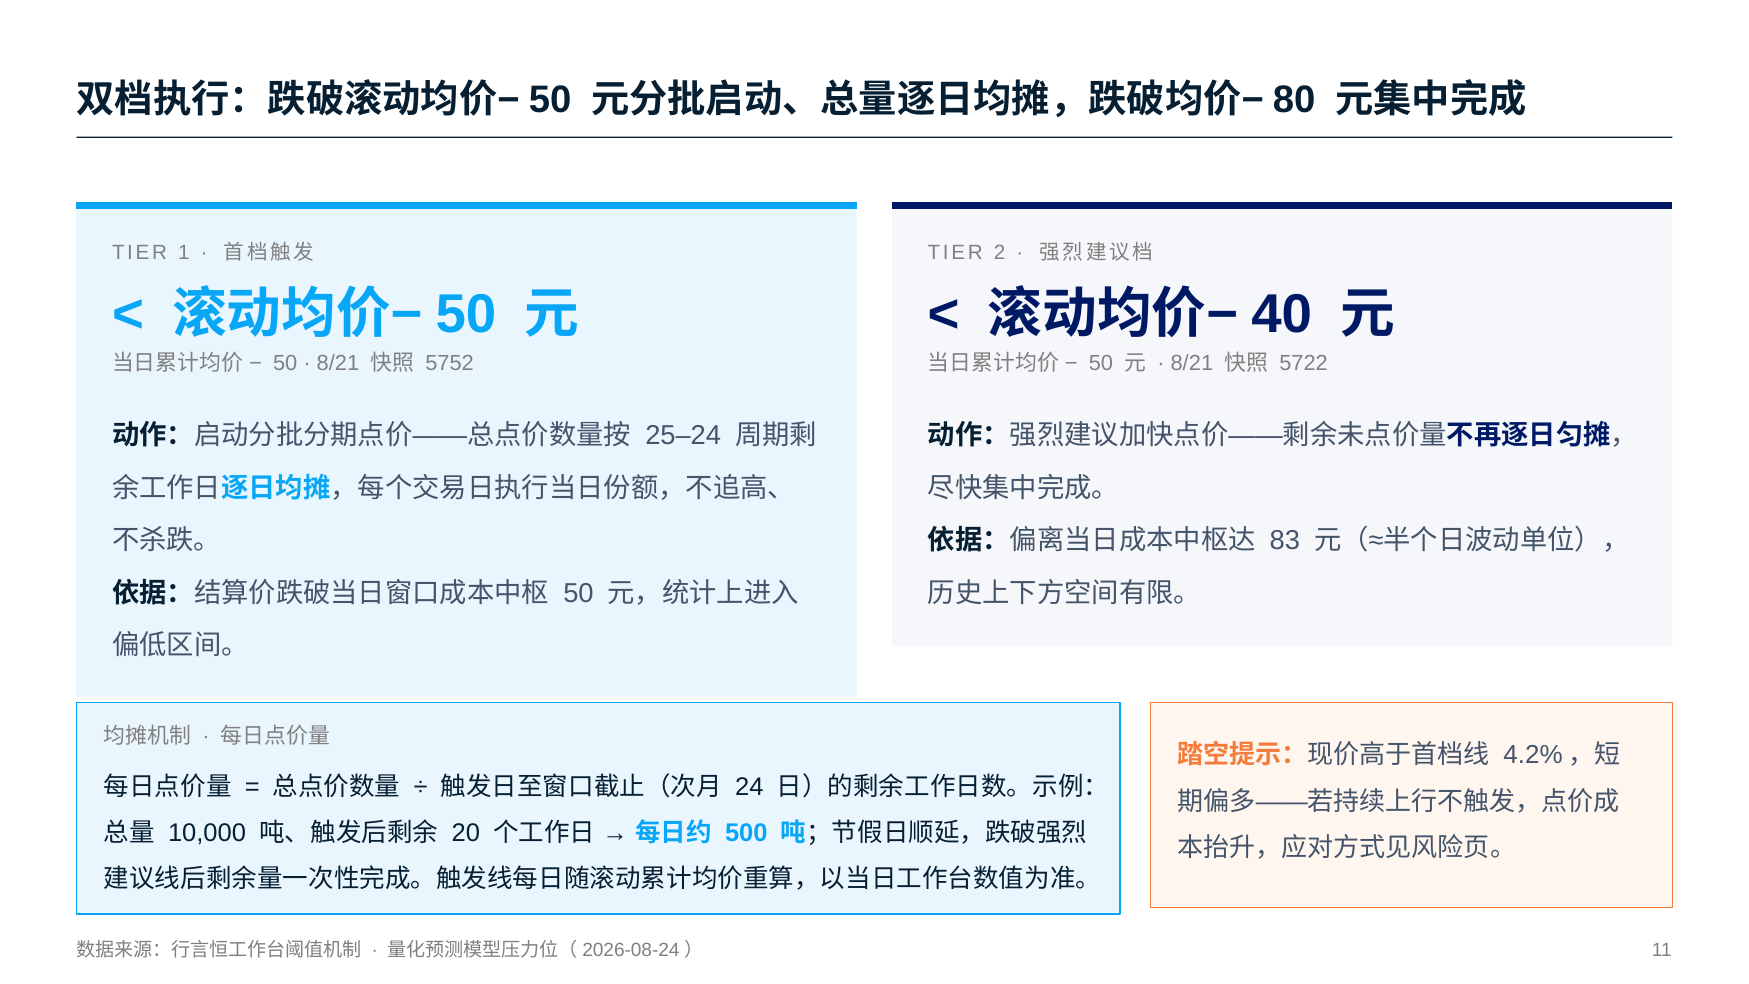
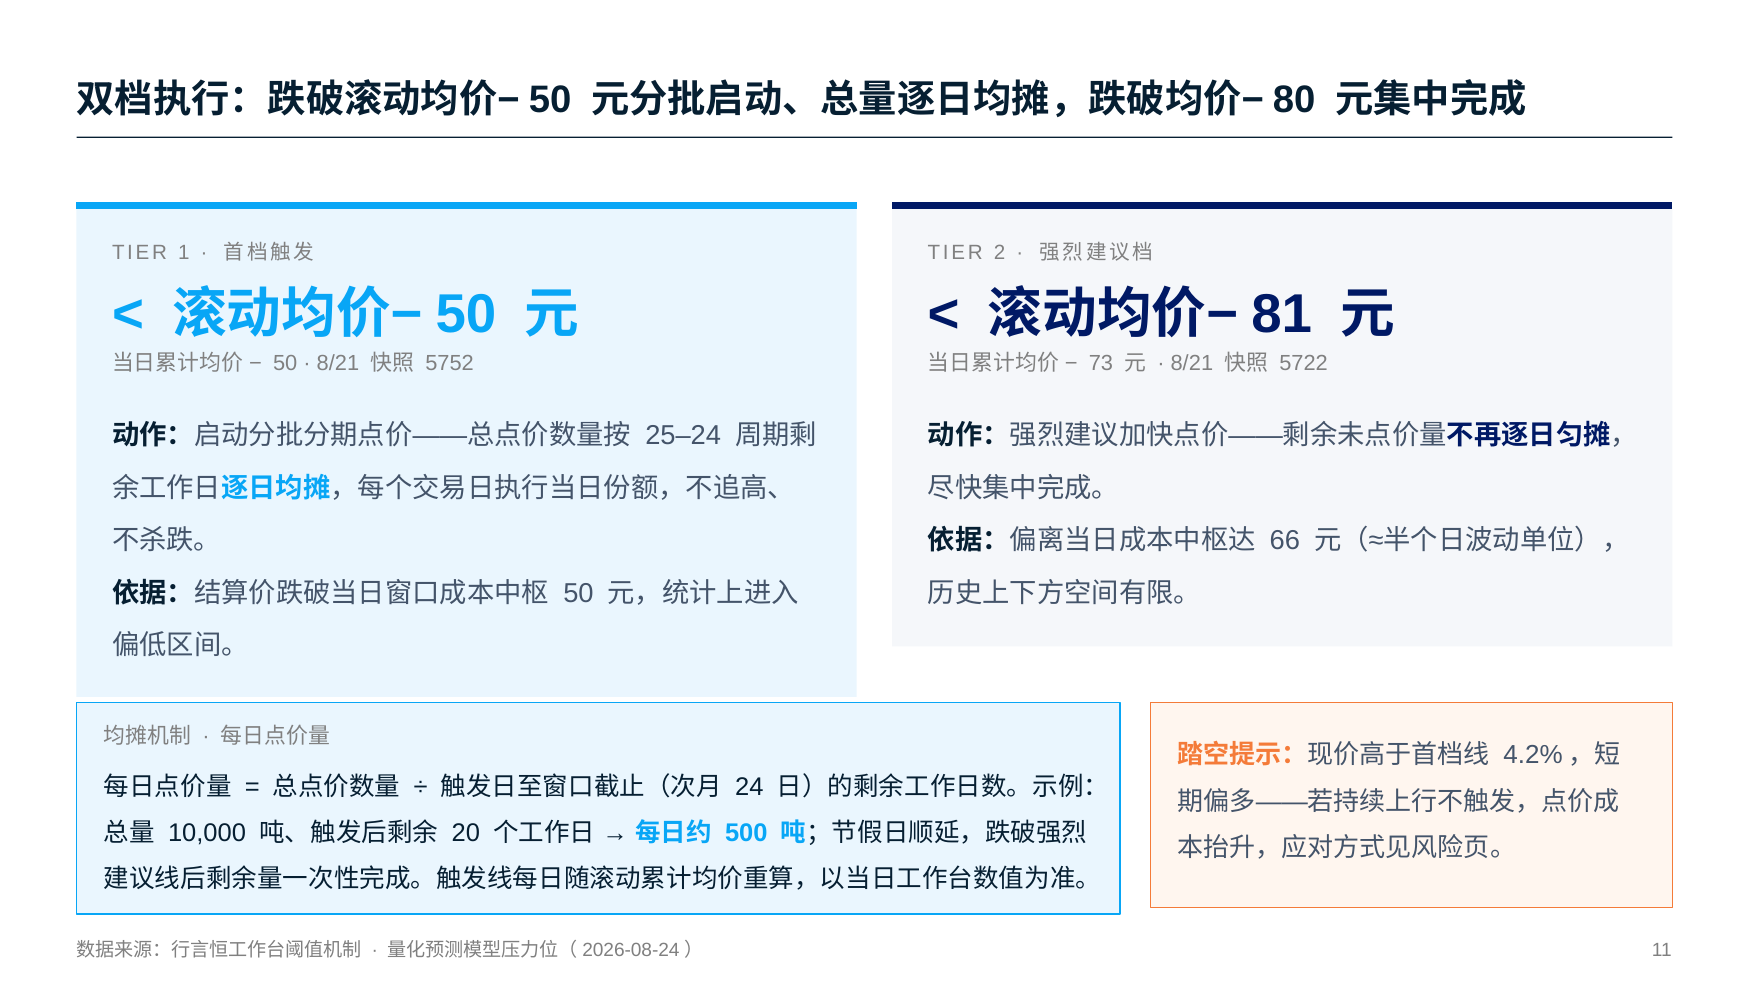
40: 40 -> 81 (1282, 314)
50: 50 -> 73 (1101, 363)
83: 83 -> 66 (1285, 541)
